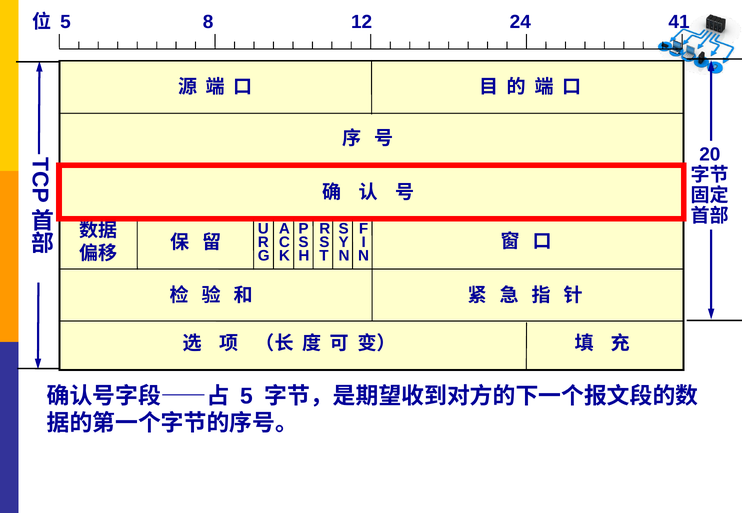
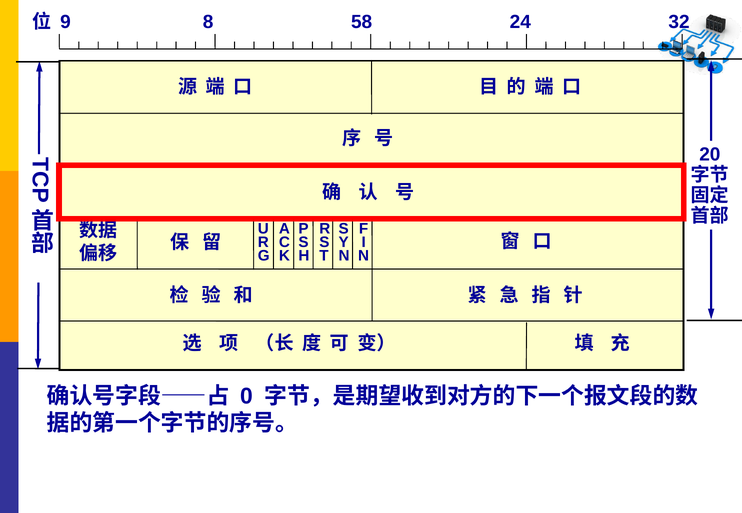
5: 5 -> 9 (65, 22)
12: 12 -> 58 (362, 22)
41: 41 -> 32 (679, 22)
5: 5 -> 0 (246, 397)
